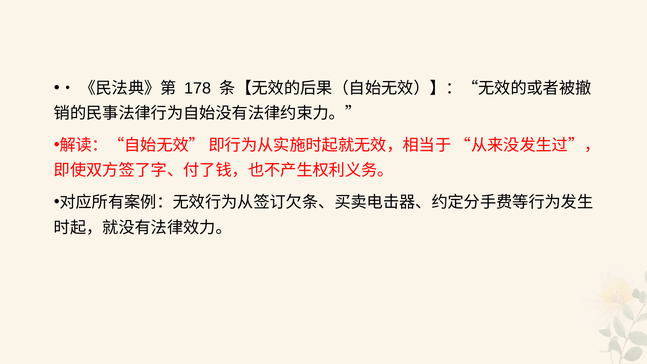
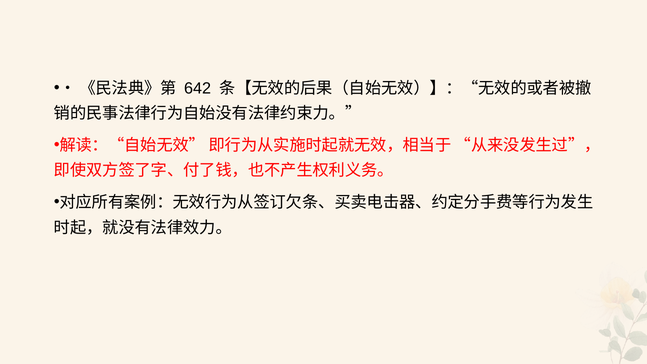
178: 178 -> 642 (198, 88)
